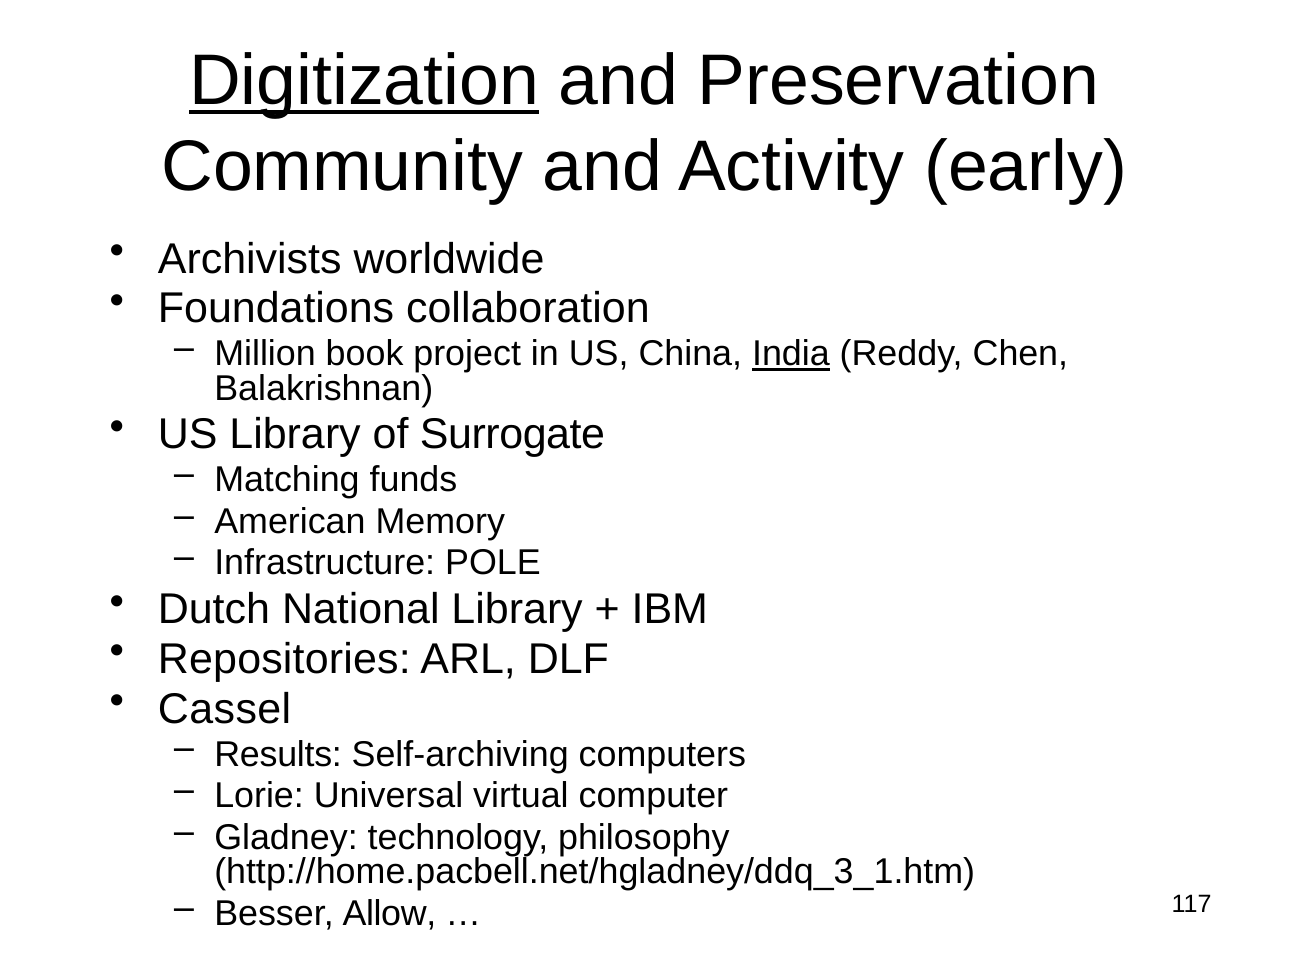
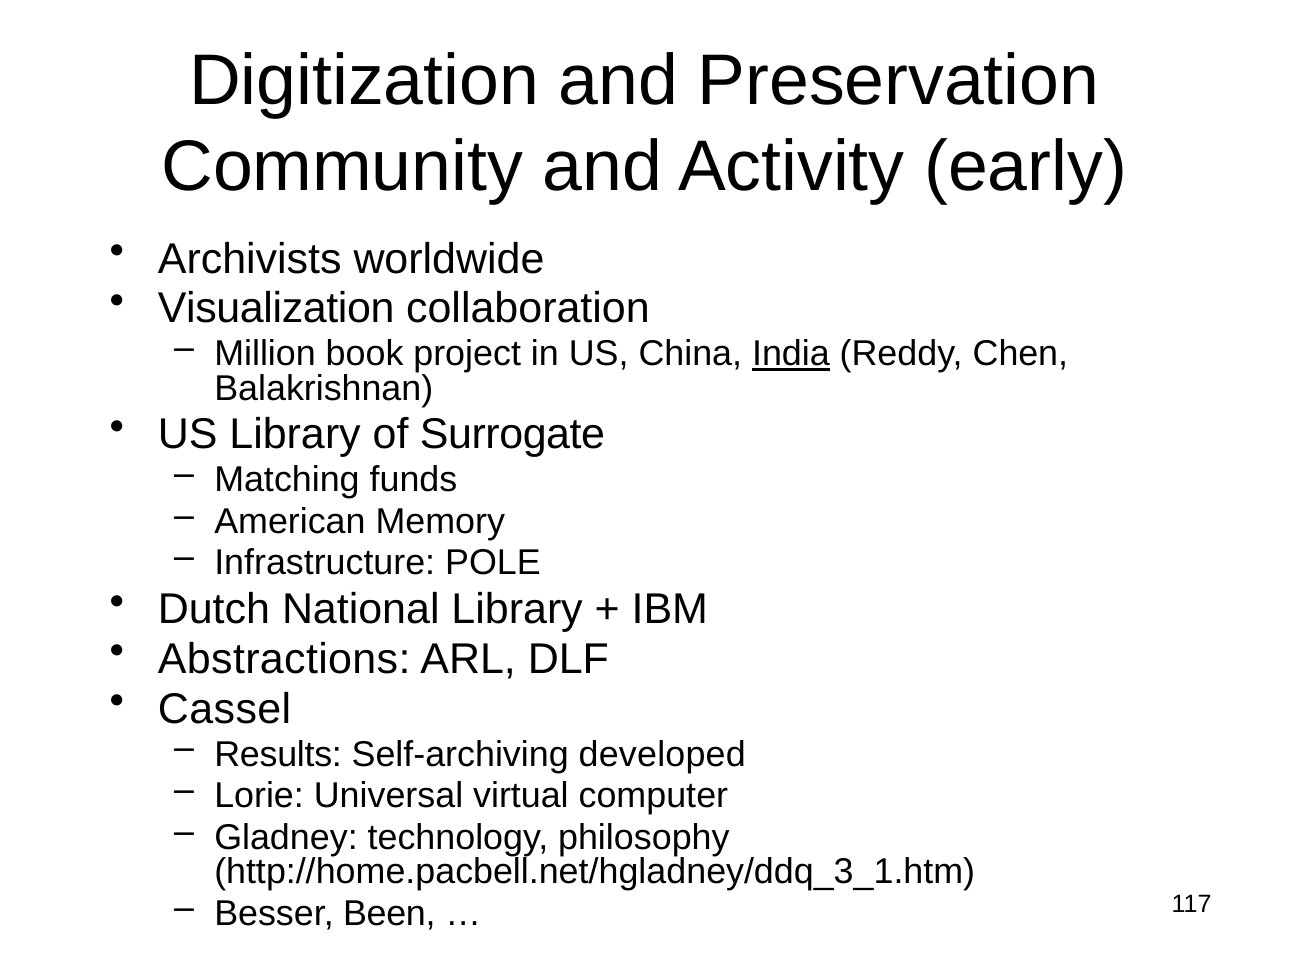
Digitization underline: present -> none (364, 81)
Foundations: Foundations -> Visualization (276, 309)
Repositories: Repositories -> Abstractions (284, 659)
computers: computers -> developed (662, 754)
Allow: Allow -> Been (389, 913)
